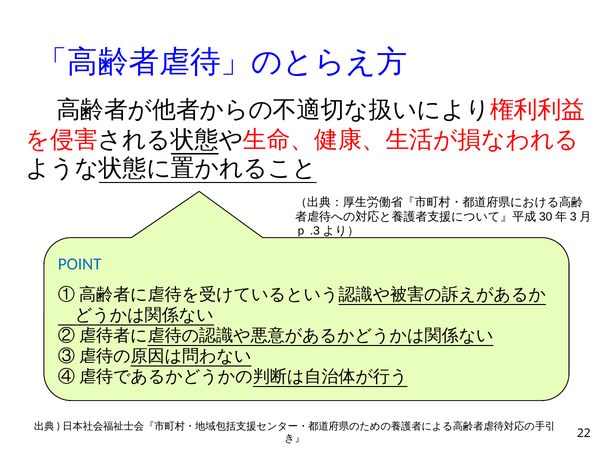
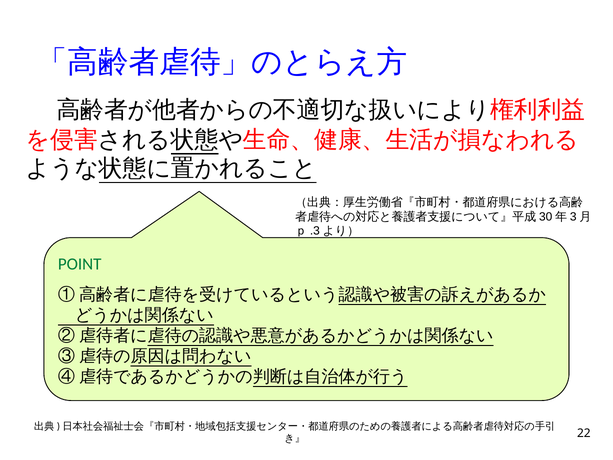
POINT colour: blue -> green (80, 264)
